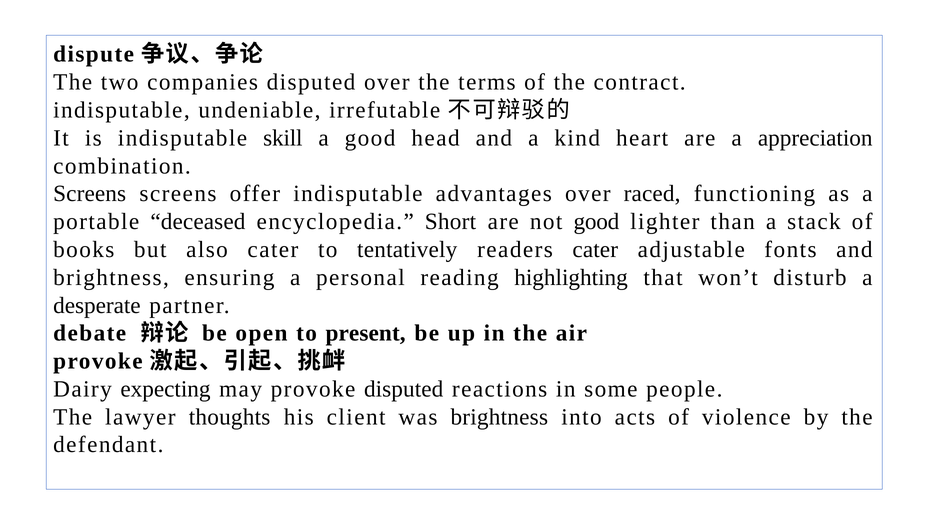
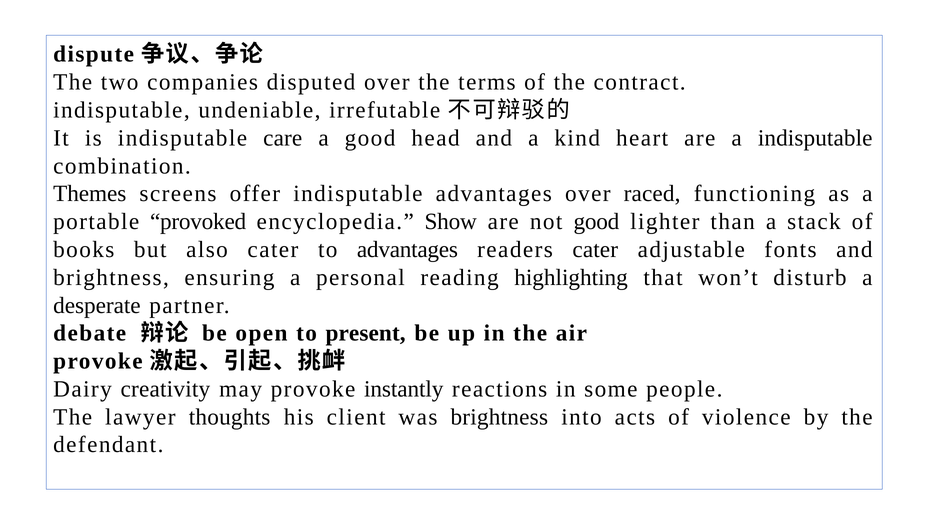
skill: skill -> care (283, 138)
a appreciation: appreciation -> indisputable (815, 138)
Screens: Screens -> Themes (90, 194)
deceased: deceased -> provoked (198, 221)
Short: Short -> Show (451, 221)
to tentatively: tentatively -> advantages (407, 249)
expecting: expecting -> creativity (165, 389)
provoke disputed: disputed -> instantly (404, 389)
